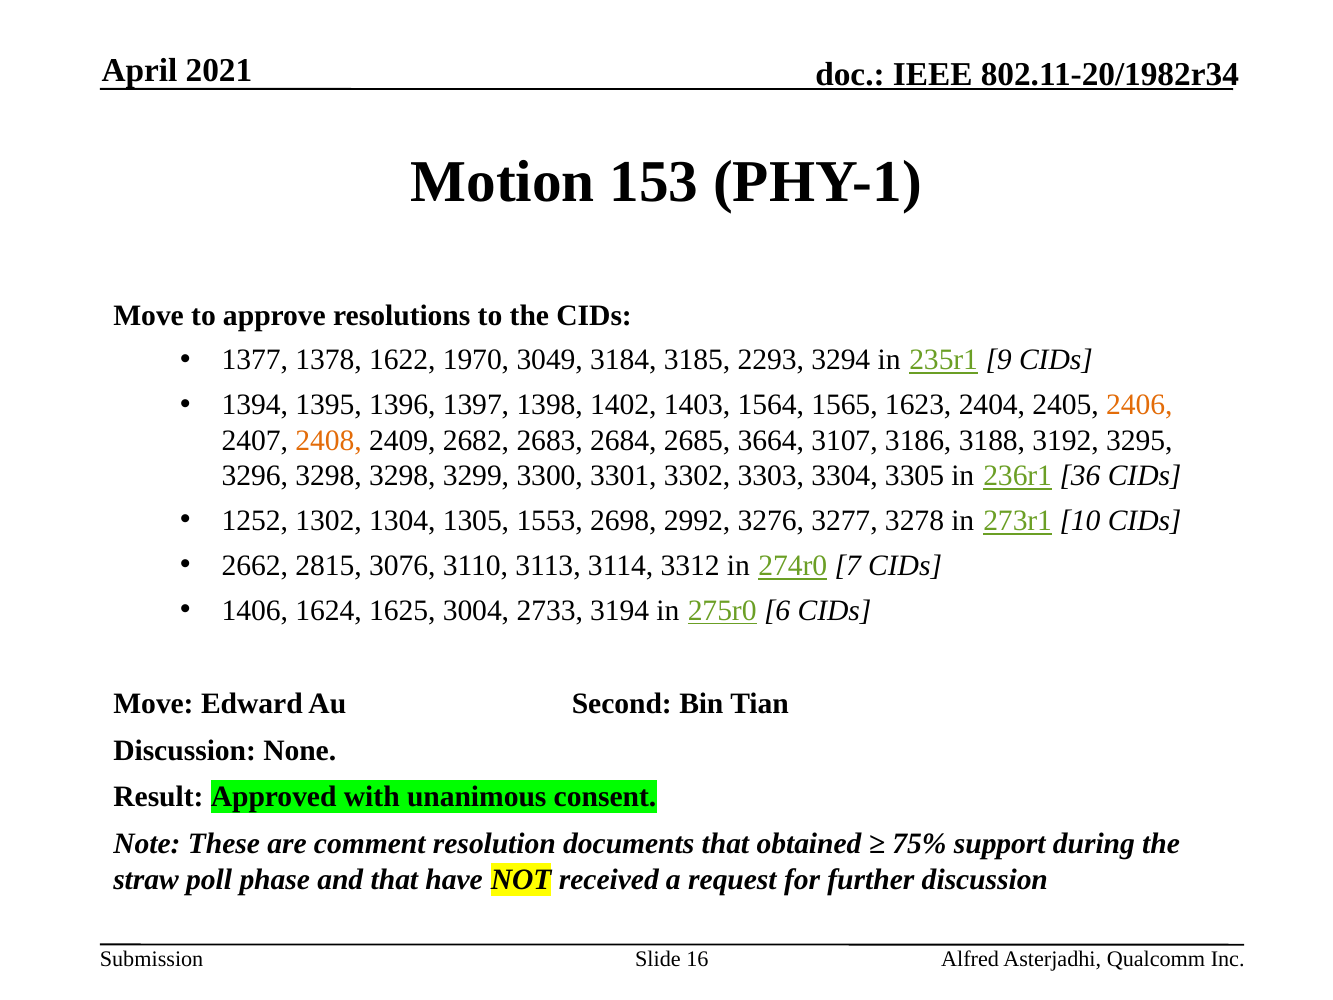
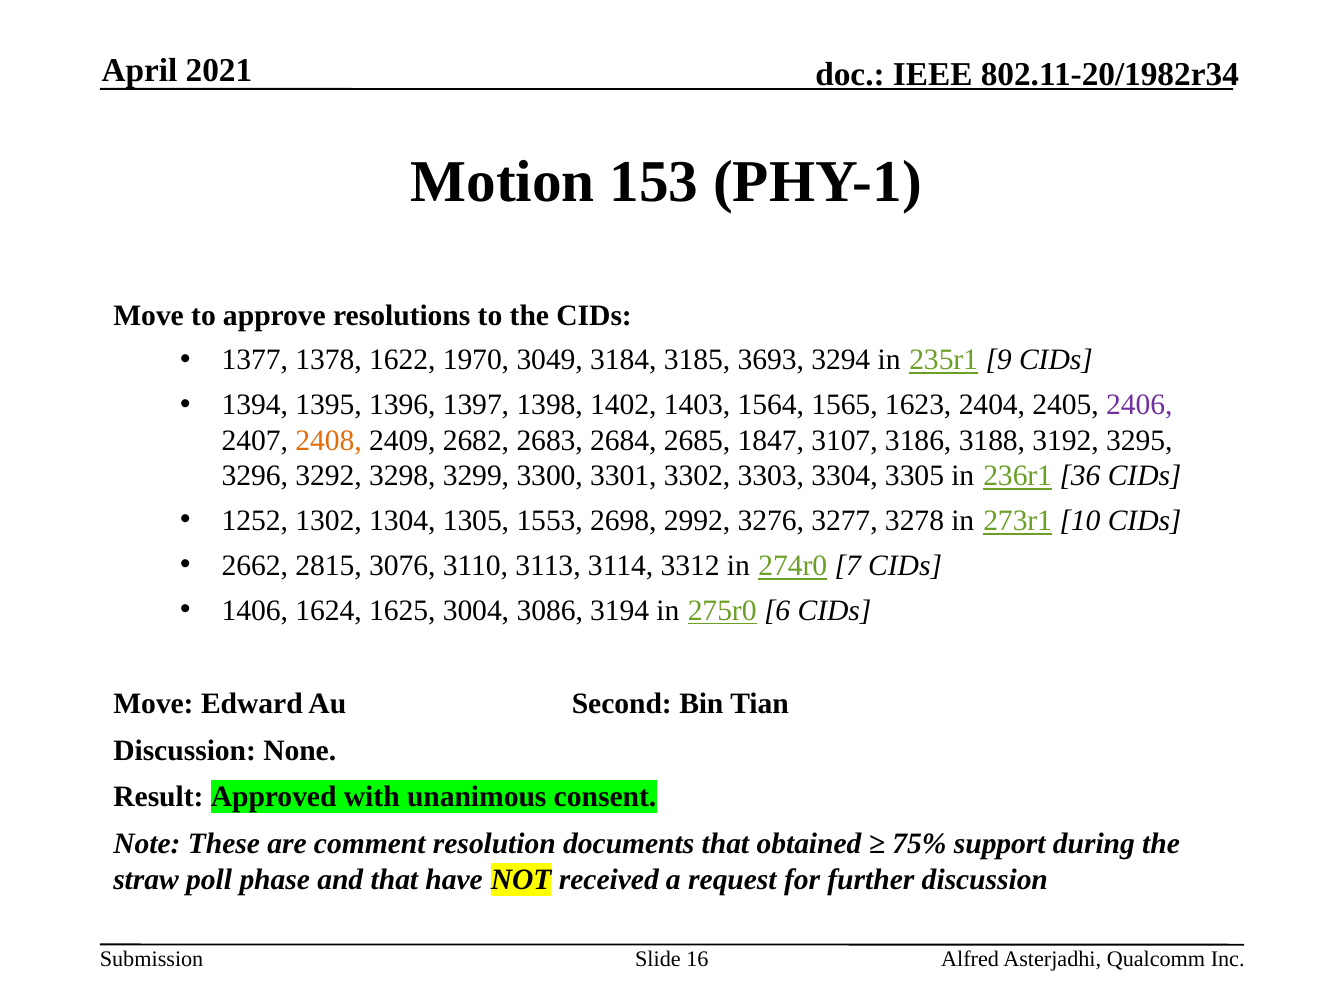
2293: 2293 -> 3693 (771, 360)
2406 colour: orange -> purple (1139, 405)
3664: 3664 -> 1847 (771, 440)
3296 3298: 3298 -> 3292 (329, 476)
2733: 2733 -> 3086 (550, 610)
